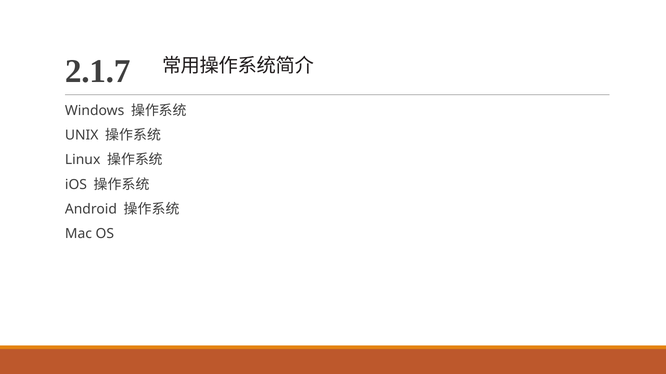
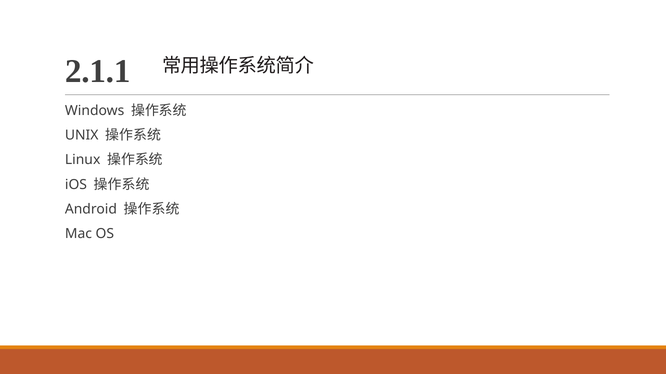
2.1.7: 2.1.7 -> 2.1.1 (98, 71)
